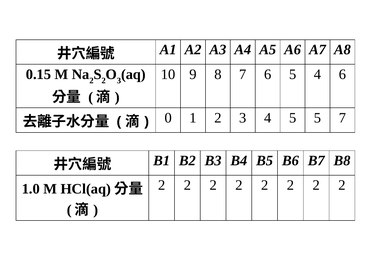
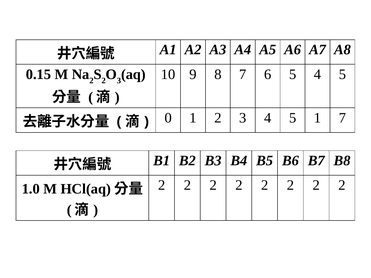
5 4 6: 6 -> 5 (342, 74)
5 5: 5 -> 1 (318, 118)
